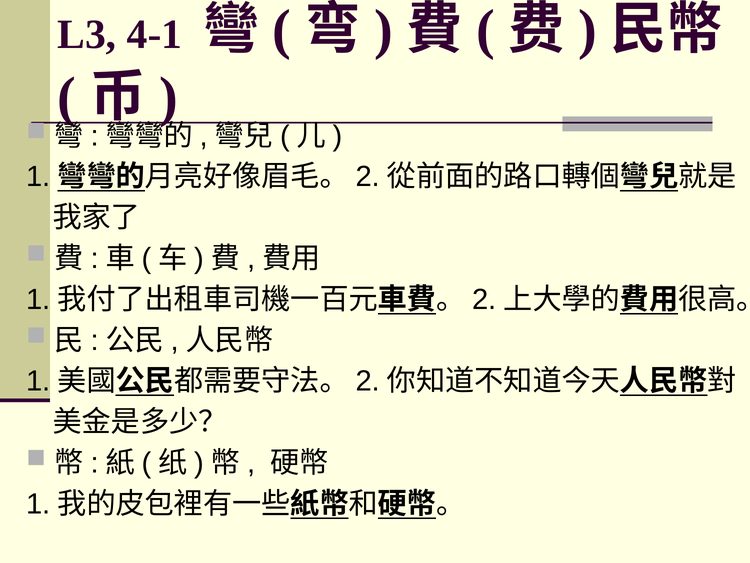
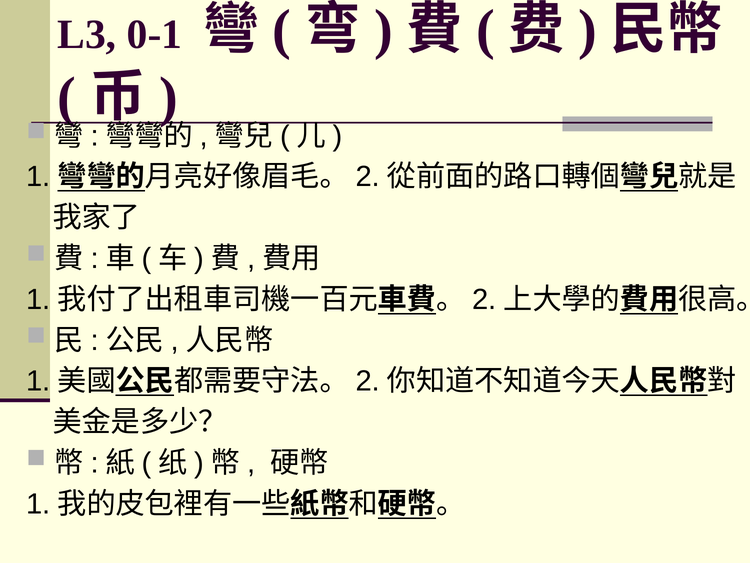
4-1: 4-1 -> 0-1 (155, 34)
